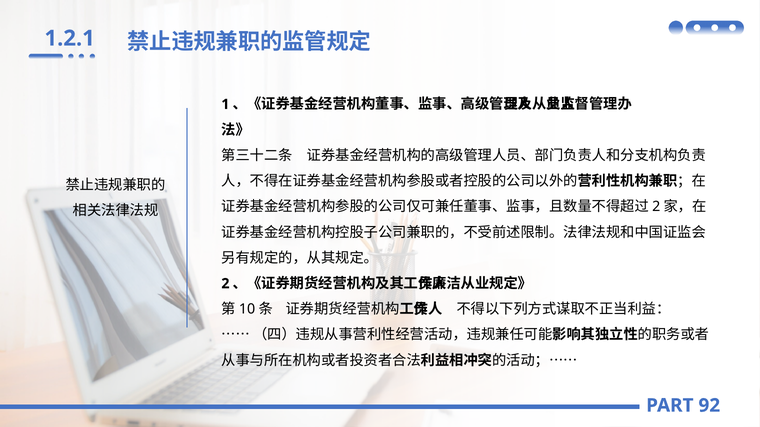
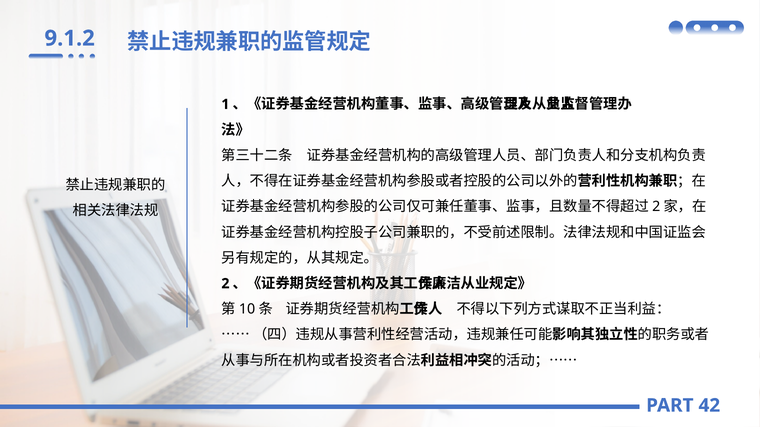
1.2.1: 1.2.1 -> 9.1.2 (70, 38)
92: 92 -> 42 (709, 406)
